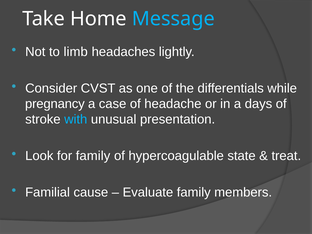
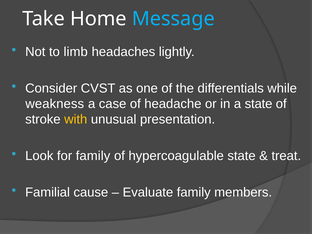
pregnancy: pregnancy -> weakness (55, 104)
a days: days -> state (259, 104)
with colour: light blue -> yellow (76, 119)
